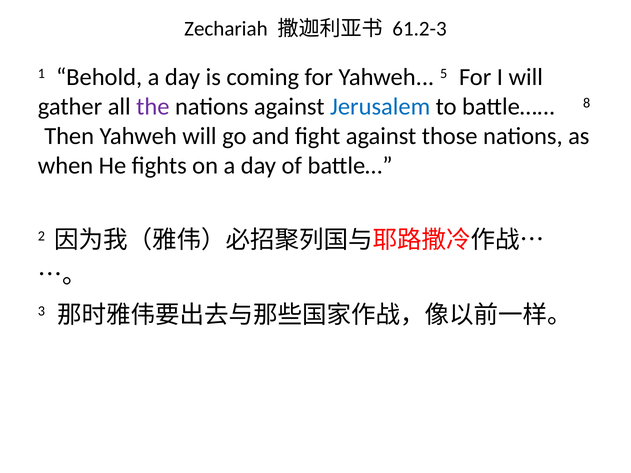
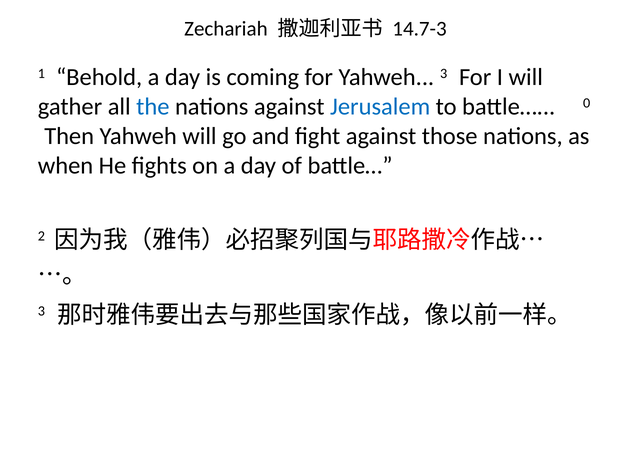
61.2-3: 61.2-3 -> 14.7-3 (420, 29)
Yahweh 5: 5 -> 3 (444, 73)
the colour: purple -> blue (153, 107)
8: 8 -> 0 (587, 103)
